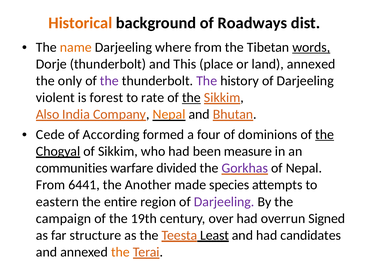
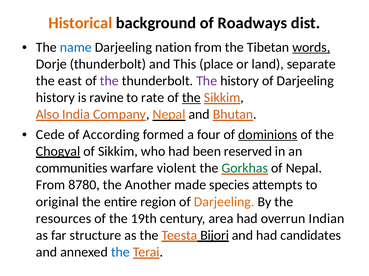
name colour: orange -> blue (76, 47)
where: where -> nation (173, 47)
land annexed: annexed -> separate (311, 64)
only: only -> east (70, 81)
violent: violent -> history (55, 98)
forest: forest -> ravine (106, 98)
dominions underline: none -> present (268, 135)
the underline: present -> none (325, 135)
measure: measure -> reserved (248, 152)
divided: divided -> violent (177, 169)
Gorkhas colour: purple -> green (245, 169)
6441: 6441 -> 8780 (84, 185)
eastern: eastern -> original (57, 202)
Darjeeling colour: purple -> orange (224, 202)
campaign: campaign -> resources (64, 219)
over: over -> area (221, 219)
Signed: Signed -> Indian (327, 219)
Least: Least -> Bijori (215, 236)
the colour: orange -> blue (120, 253)
